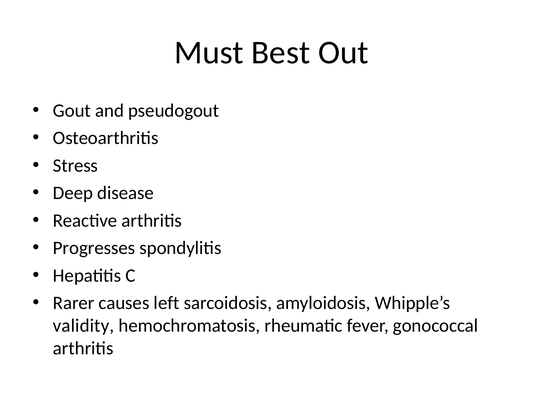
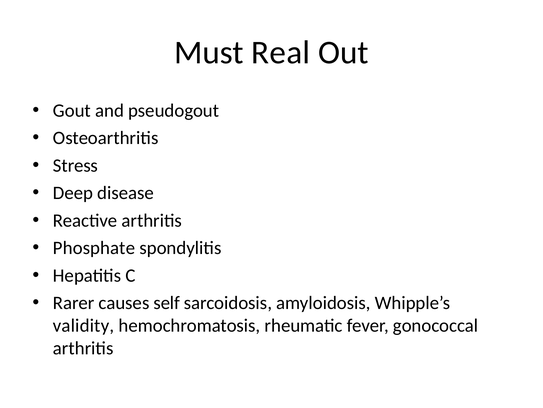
Best: Best -> Real (281, 53)
Progresses: Progresses -> Phosphate (94, 248)
left: left -> self (167, 303)
